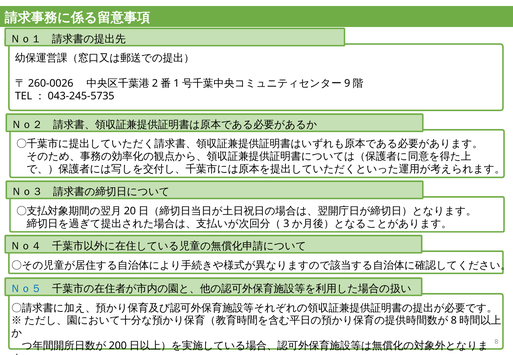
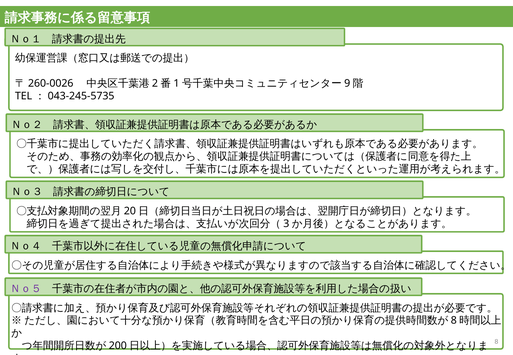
Ｎｏ５ colour: blue -> purple (26, 289)
